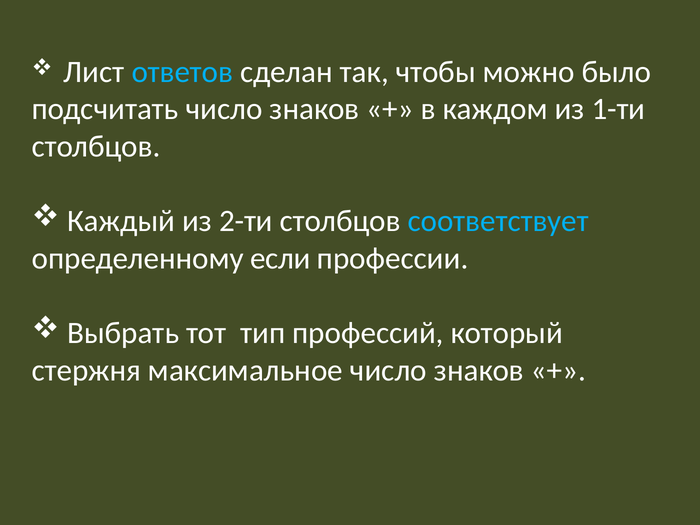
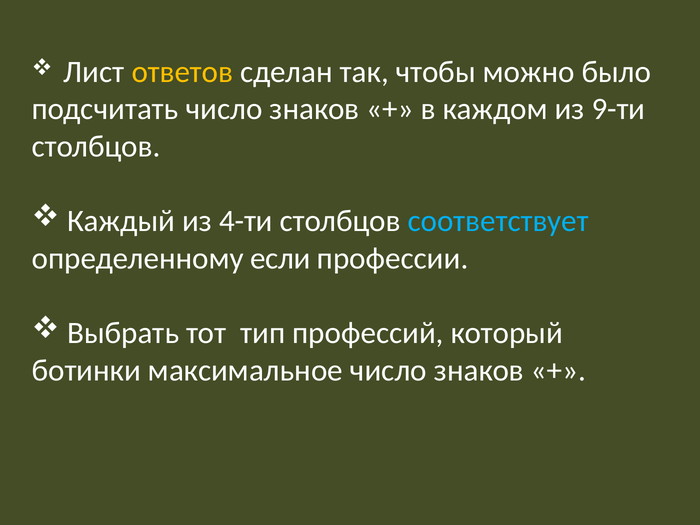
ответов colour: light blue -> yellow (182, 72)
1-ти: 1-ти -> 9-ти (618, 109)
2-ти: 2-ти -> 4-ти (246, 221)
стержня: стержня -> ботинки (86, 371)
